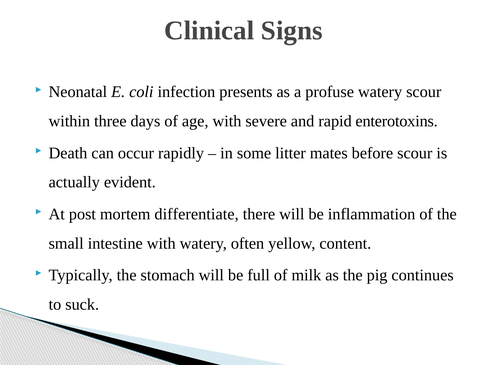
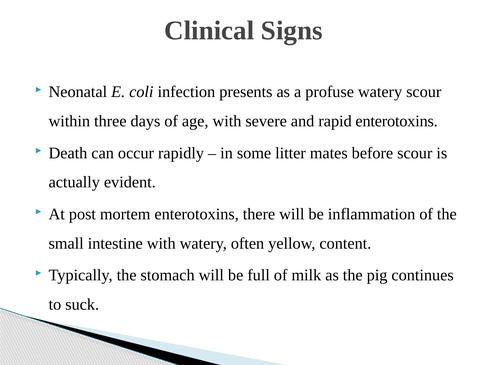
mortem differentiate: differentiate -> enterotoxins (197, 214)
